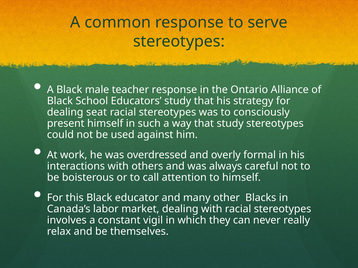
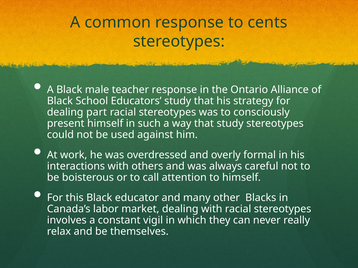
serve: serve -> cents (268, 22)
seat: seat -> part (97, 112)
